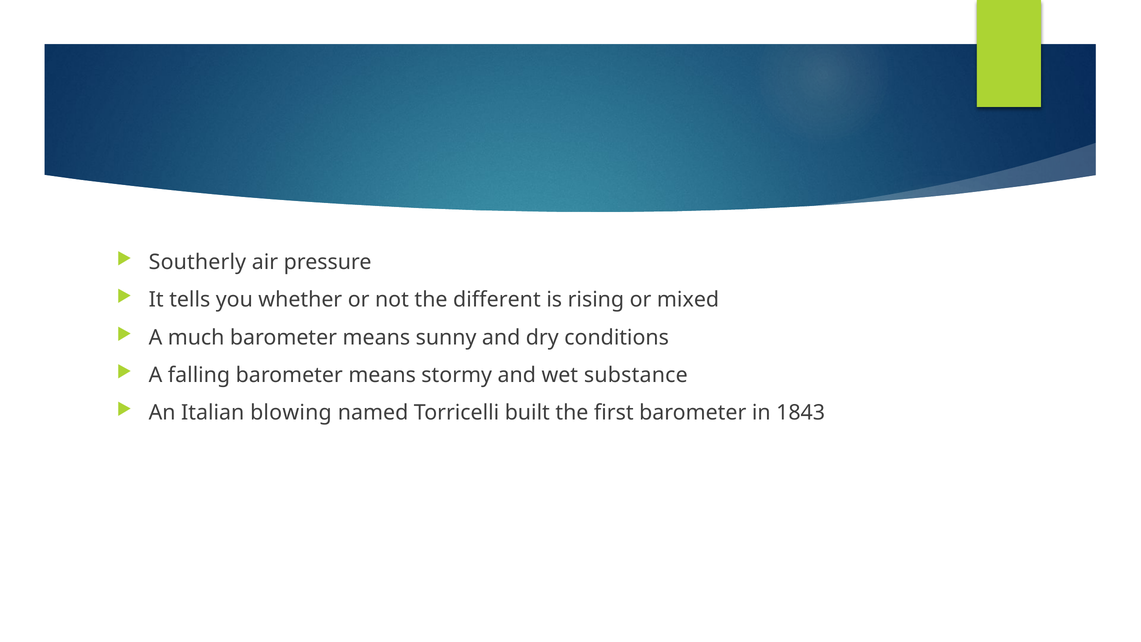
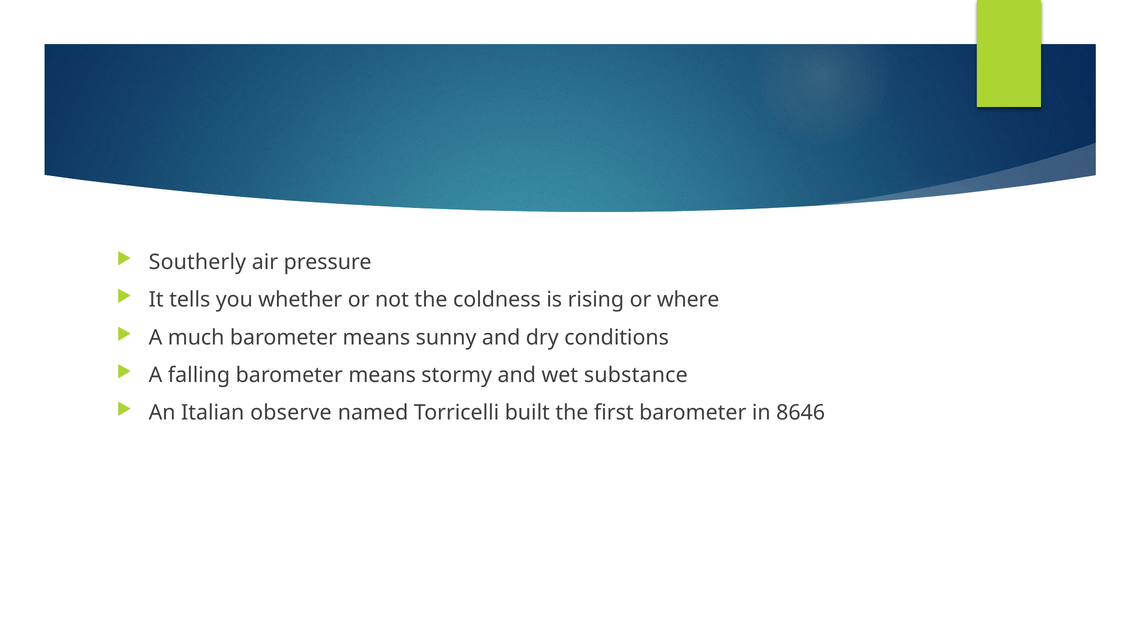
different: different -> coldness (497, 300)
mixed: mixed -> where (688, 300)
blowing: blowing -> observe (291, 413)
1843: 1843 -> 8646 (801, 413)
